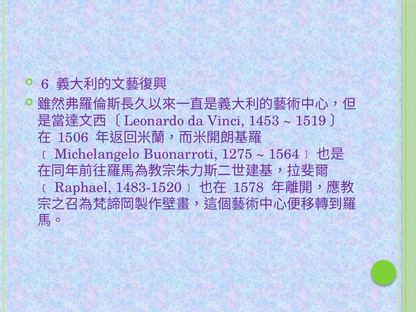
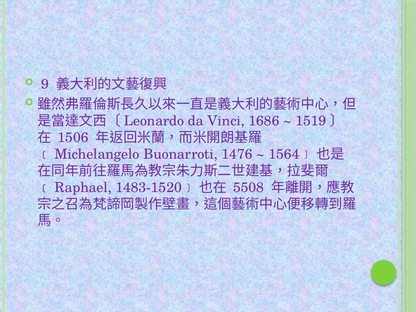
6: 6 -> 9 (45, 84)
1453: 1453 -> 1686 (264, 121)
1275: 1275 -> 1476 (237, 154)
1578: 1578 -> 5508 (249, 187)
